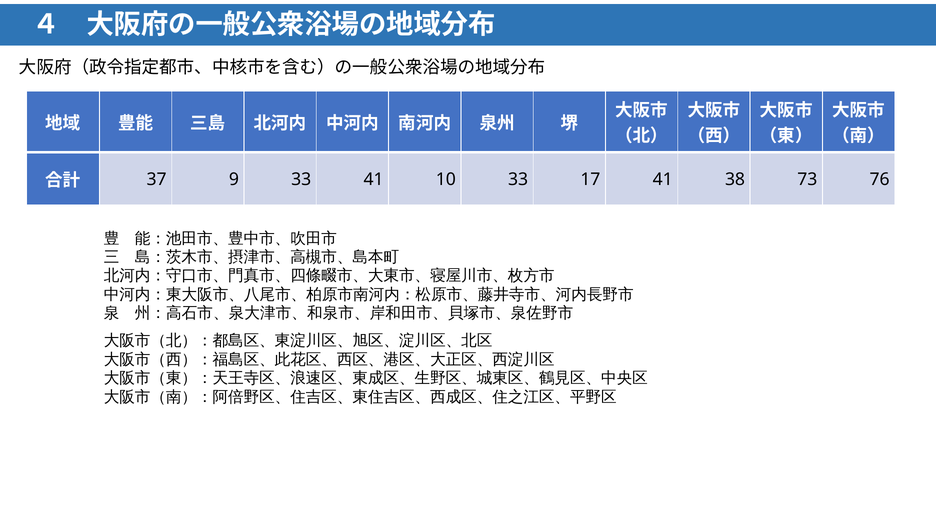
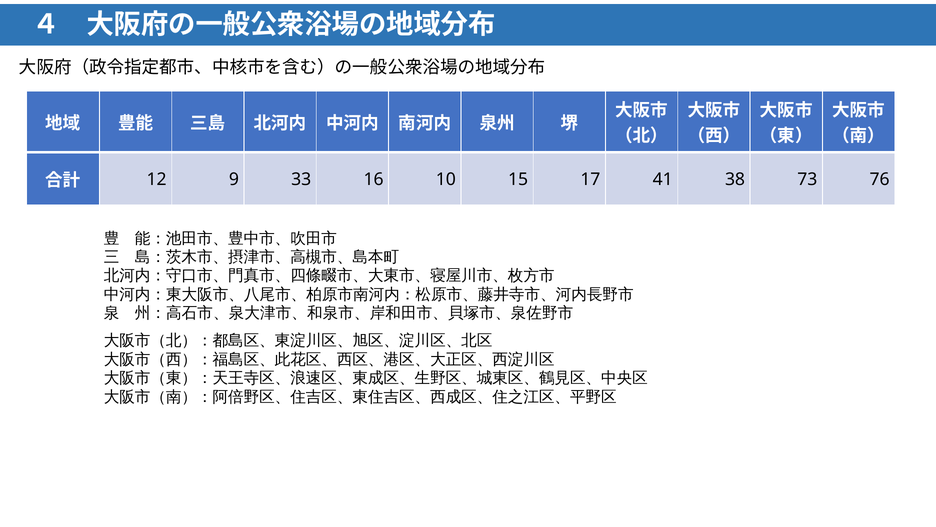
37: 37 -> 12 (157, 179)
33 41: 41 -> 16 (374, 179)
10 33: 33 -> 15 (518, 179)
